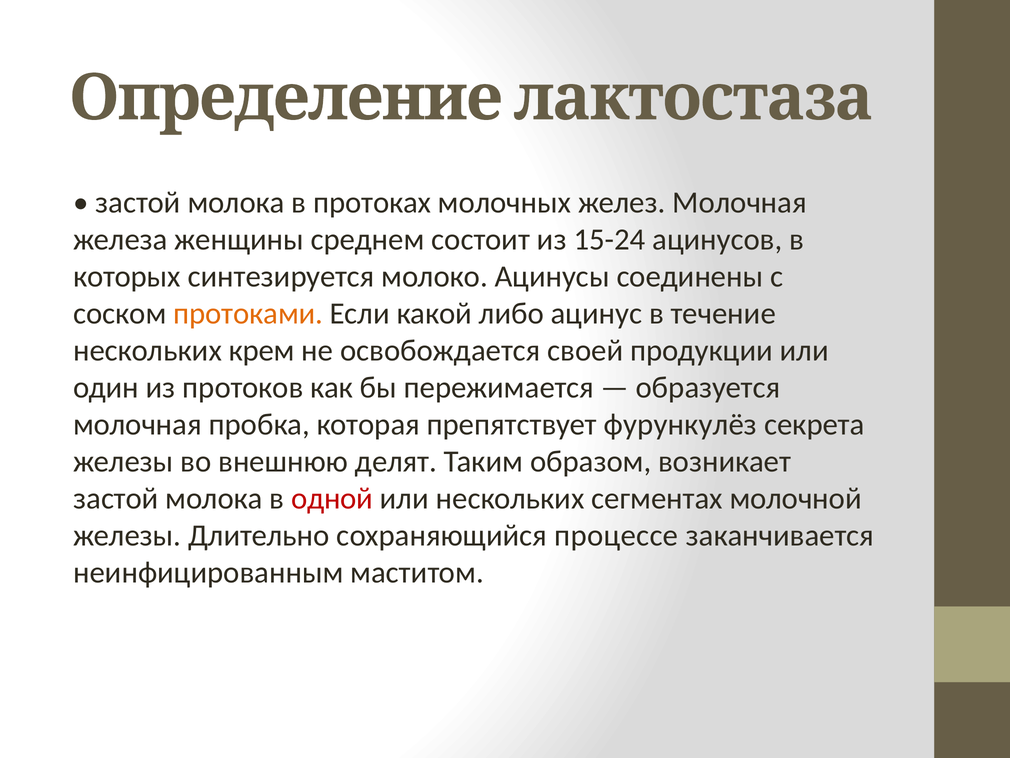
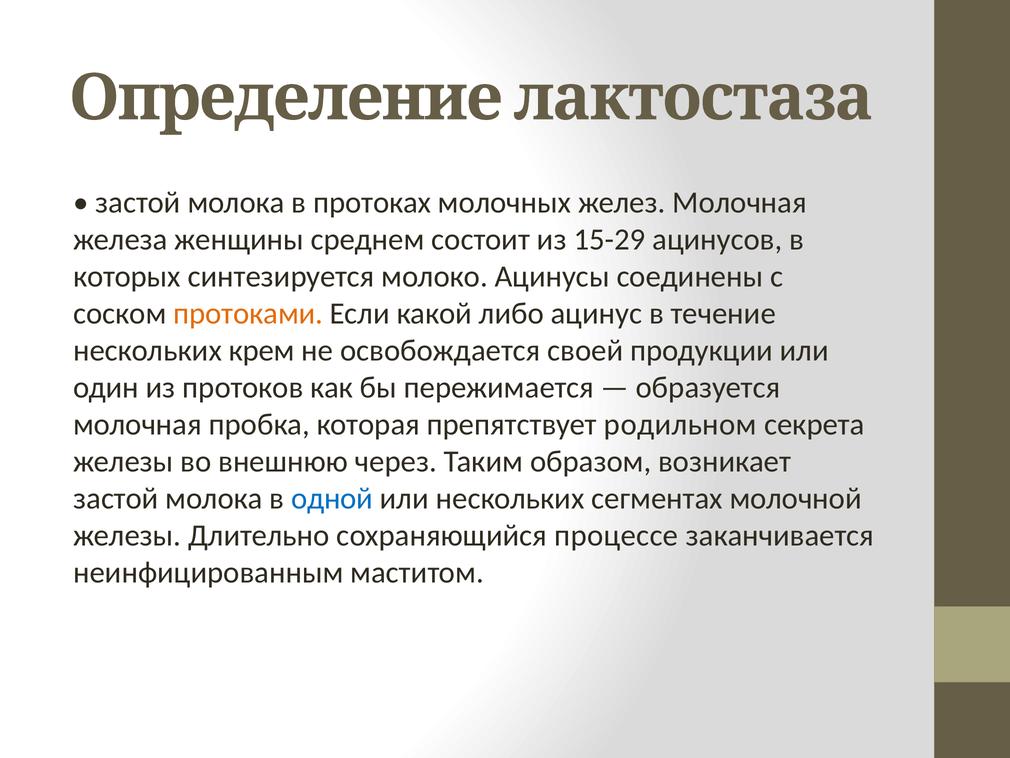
15-24: 15-24 -> 15-29 (609, 239)
фурункулёз: фурункулёз -> родильном (680, 424)
делят: делят -> через (396, 461)
одной colour: red -> blue (332, 498)
